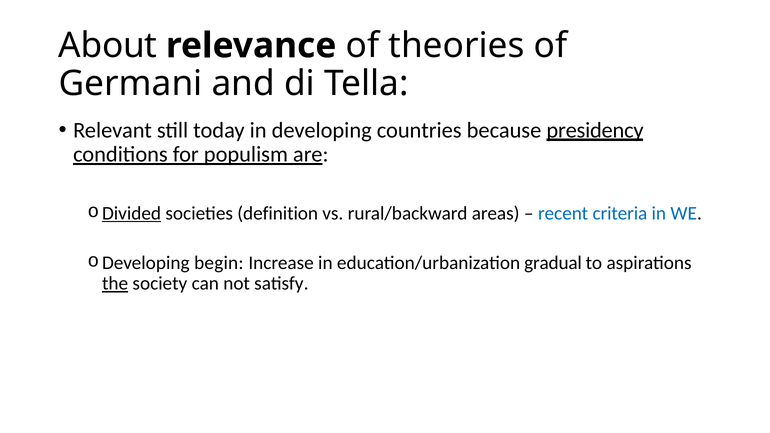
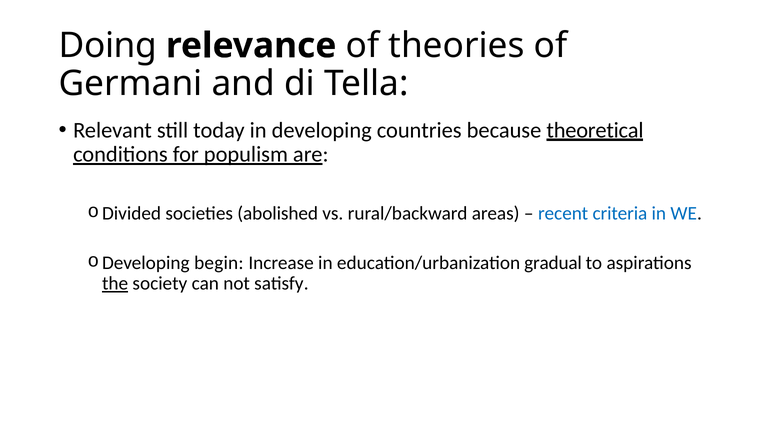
About: About -> Doing (108, 46)
presidency: presidency -> theoretical (595, 130)
Divided underline: present -> none (132, 213)
definition: definition -> abolished (278, 213)
